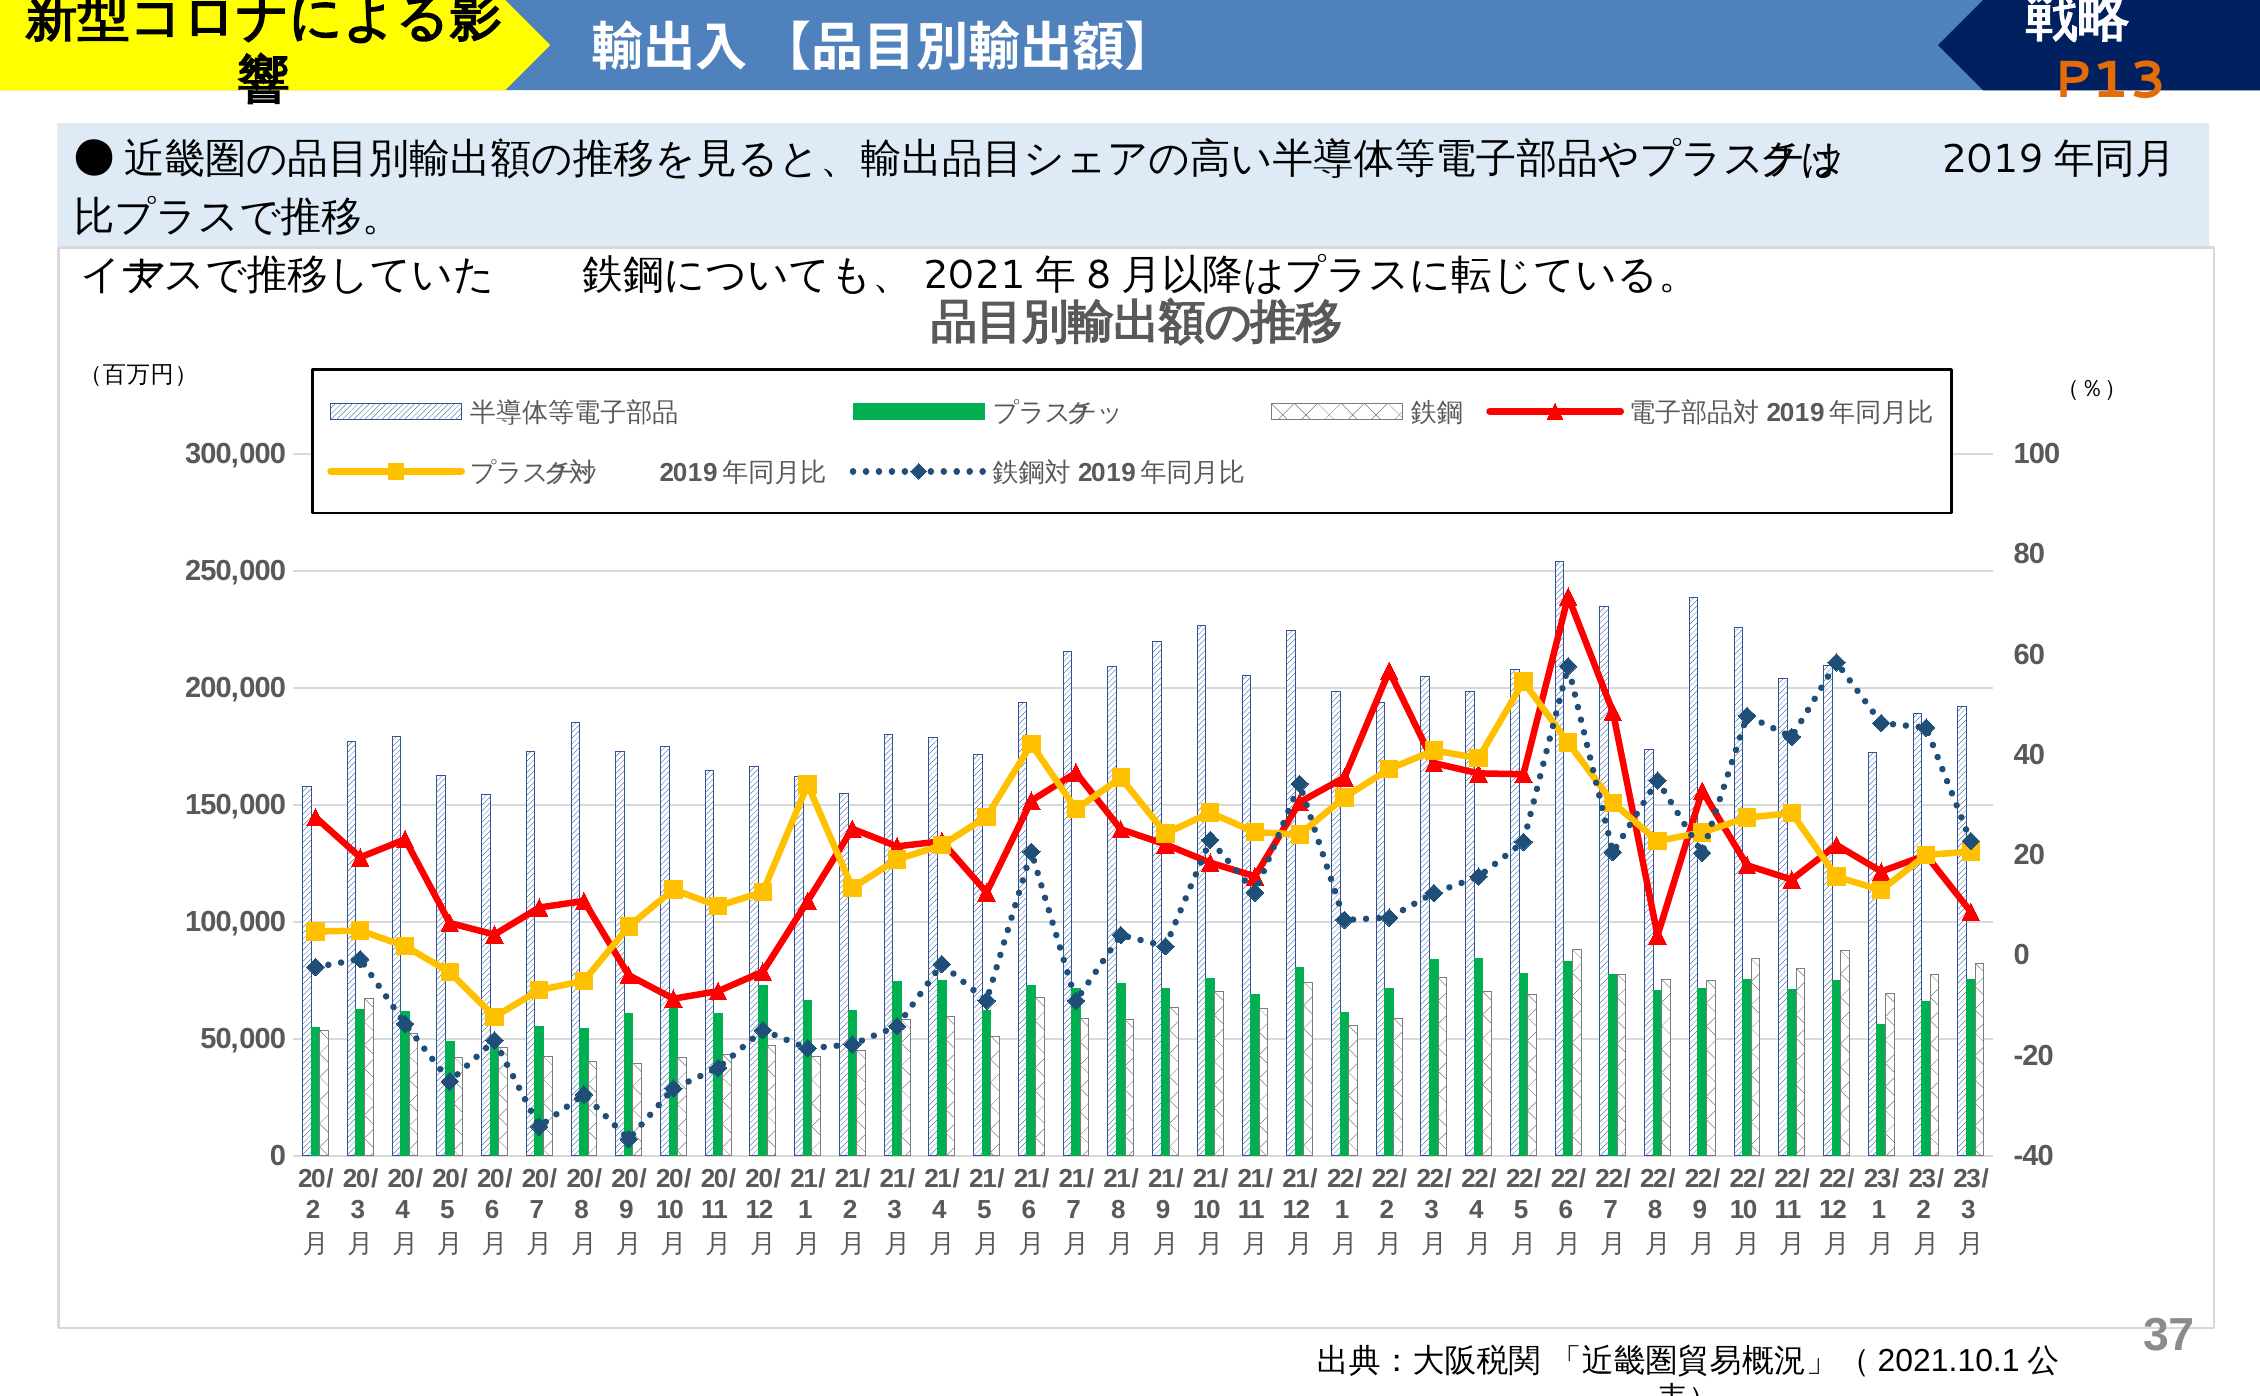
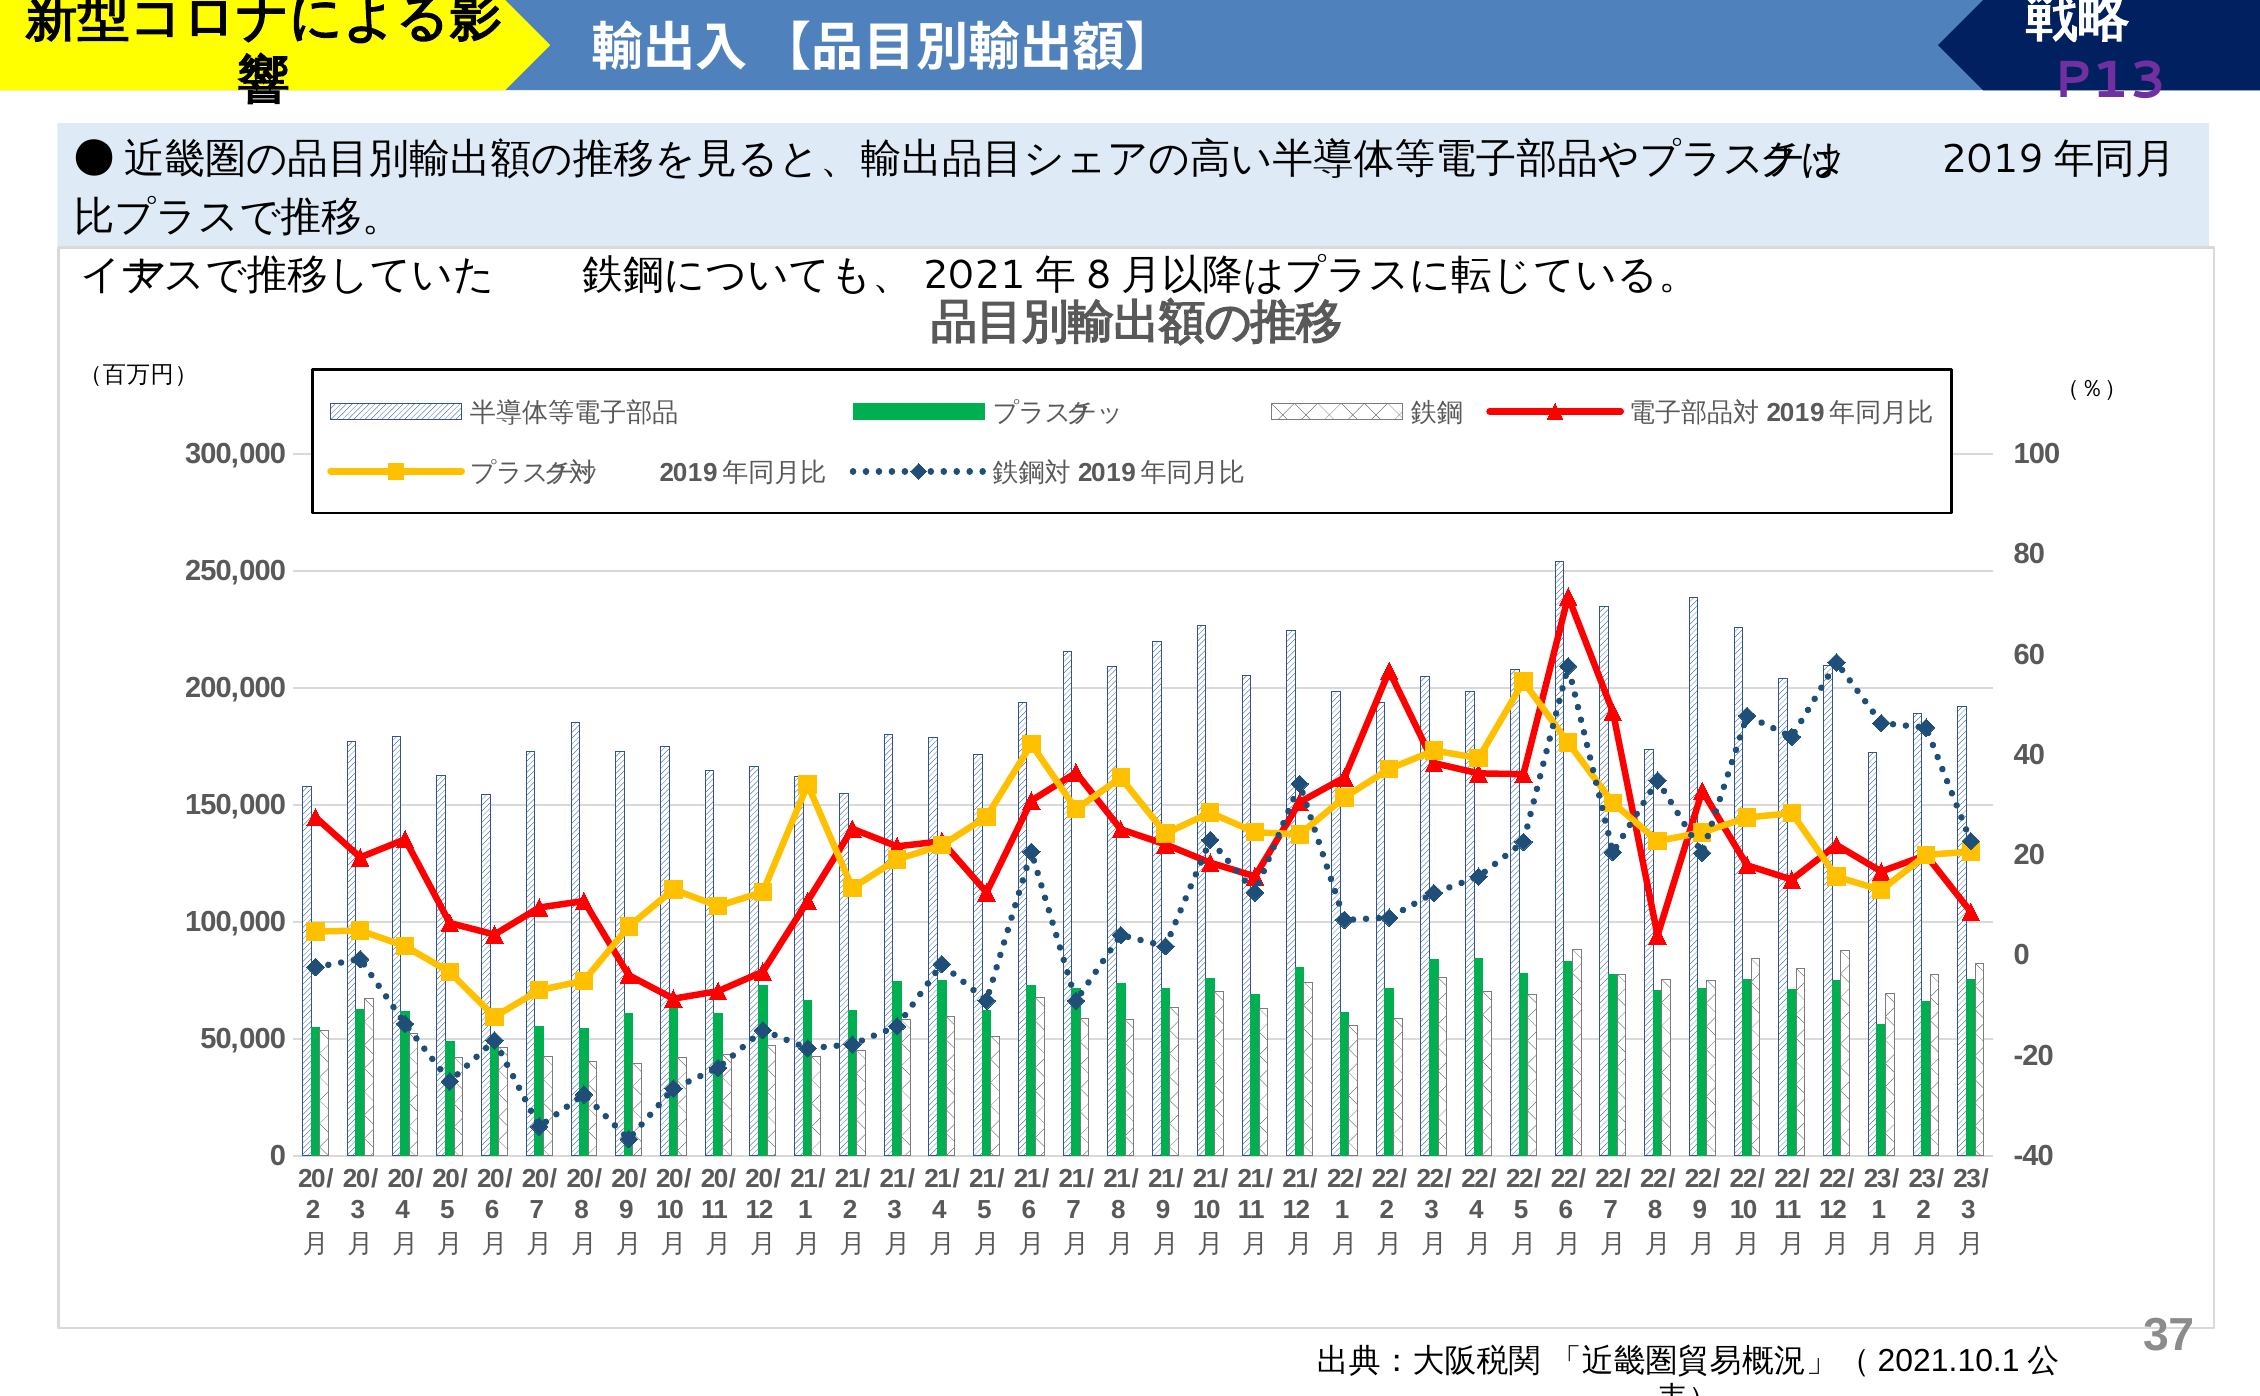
P13 colour: orange -> purple (2110, 80)
